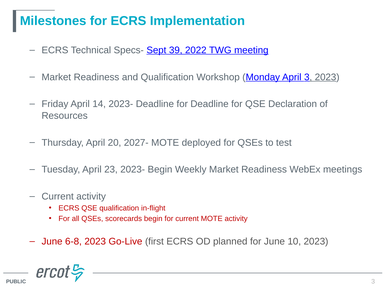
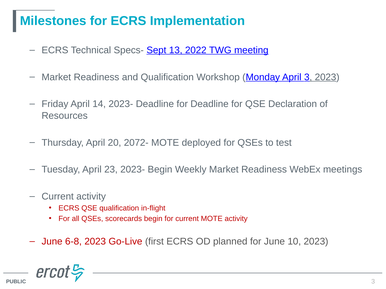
39: 39 -> 13 (176, 50)
2027-: 2027- -> 2072- (136, 143)
